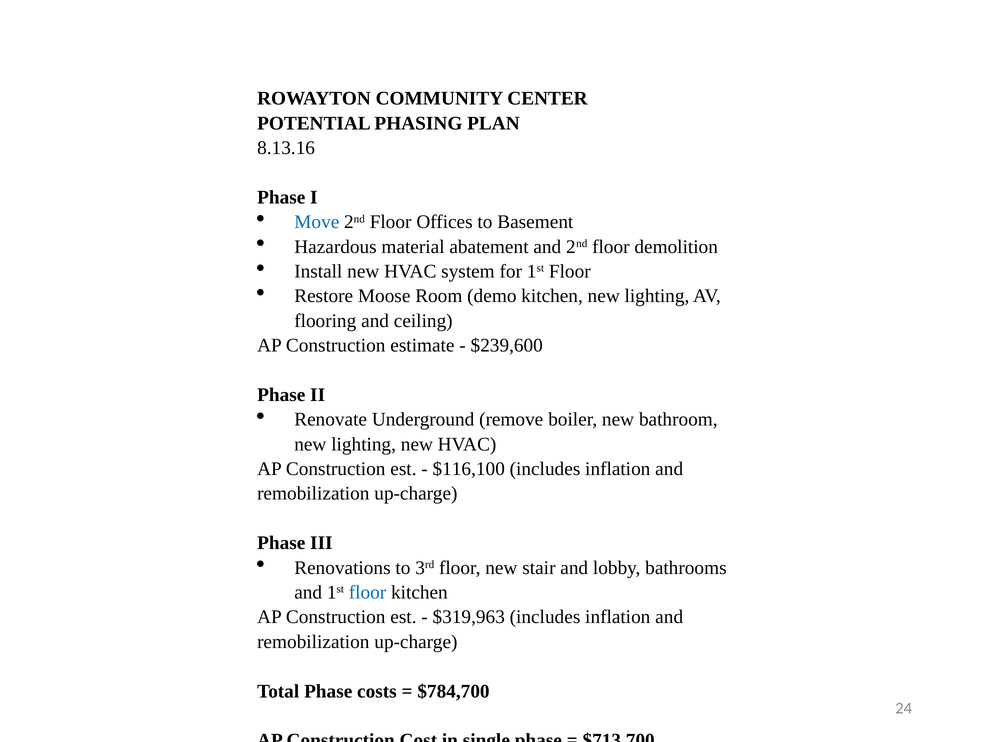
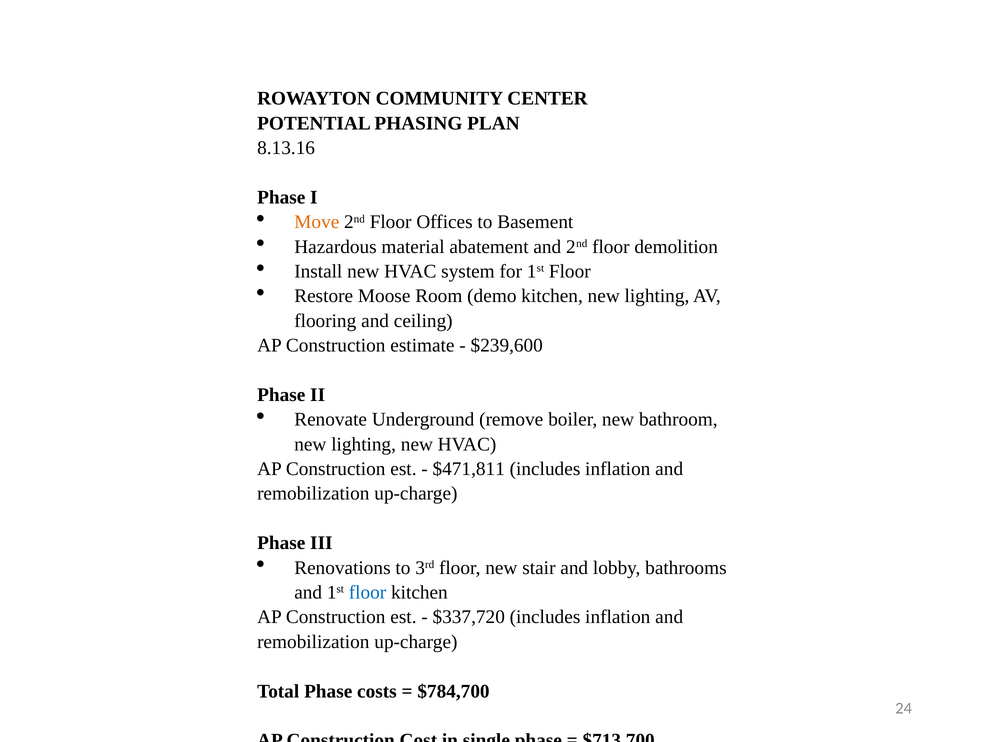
Move colour: blue -> orange (317, 222)
$116,100: $116,100 -> $471,811 (469, 469)
$319,963: $319,963 -> $337,720 (469, 618)
